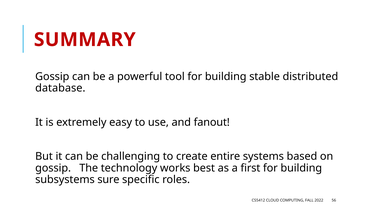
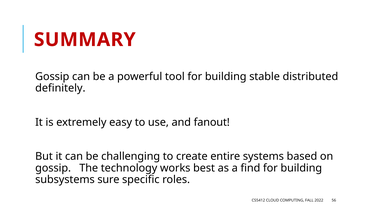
database: database -> definitely (60, 88)
first: first -> find (250, 168)
